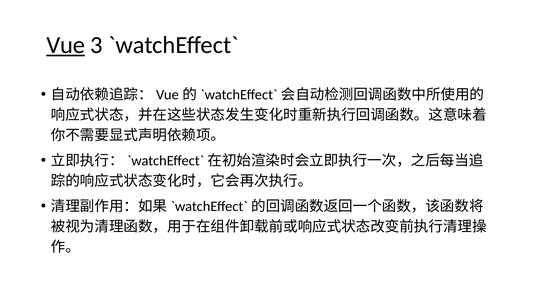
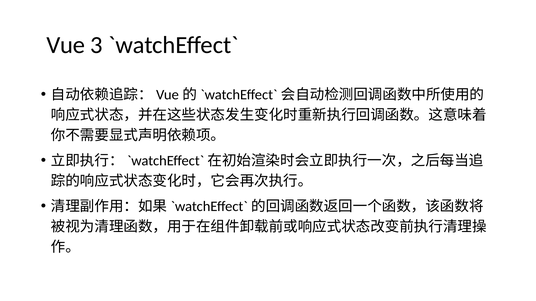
Vue underline: present -> none (66, 45)
